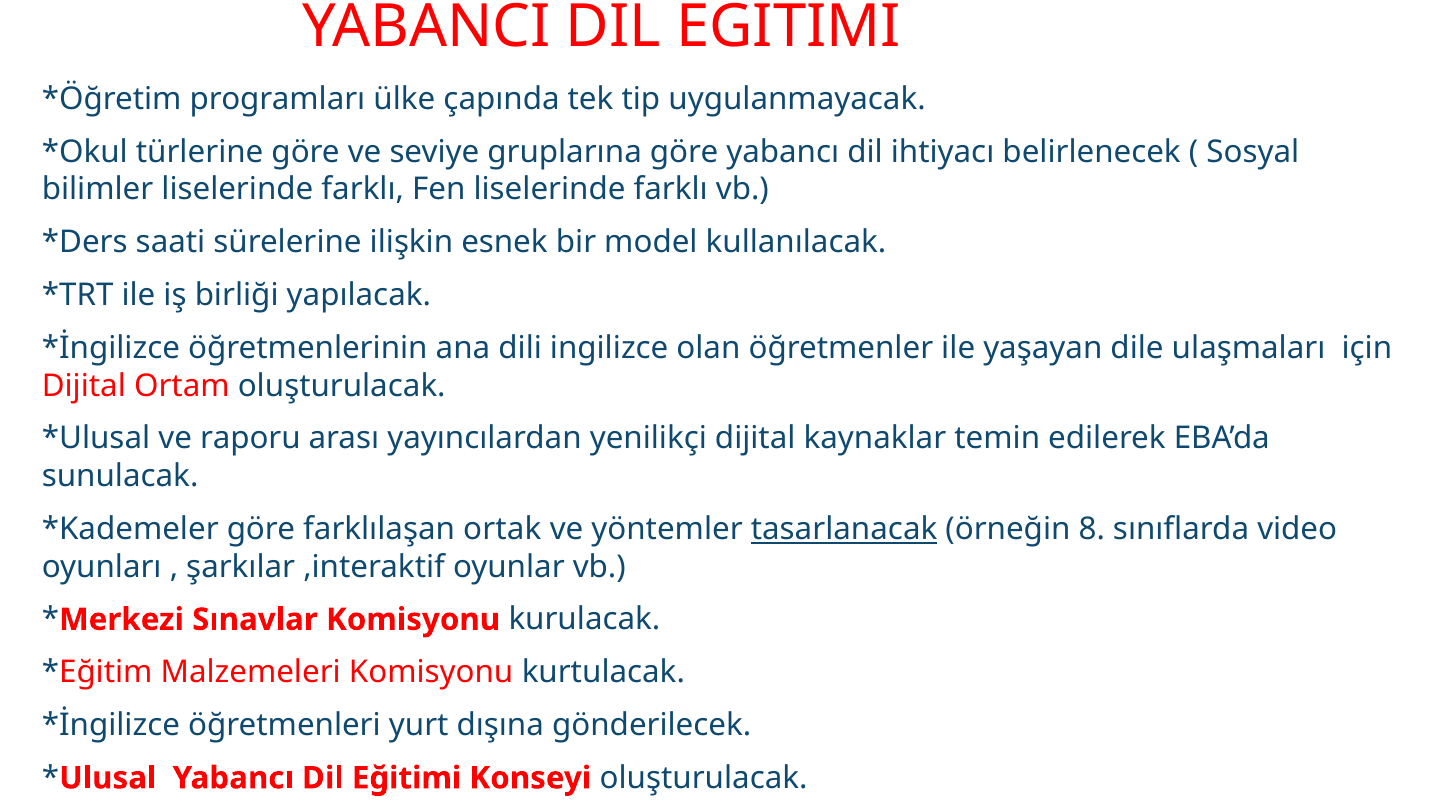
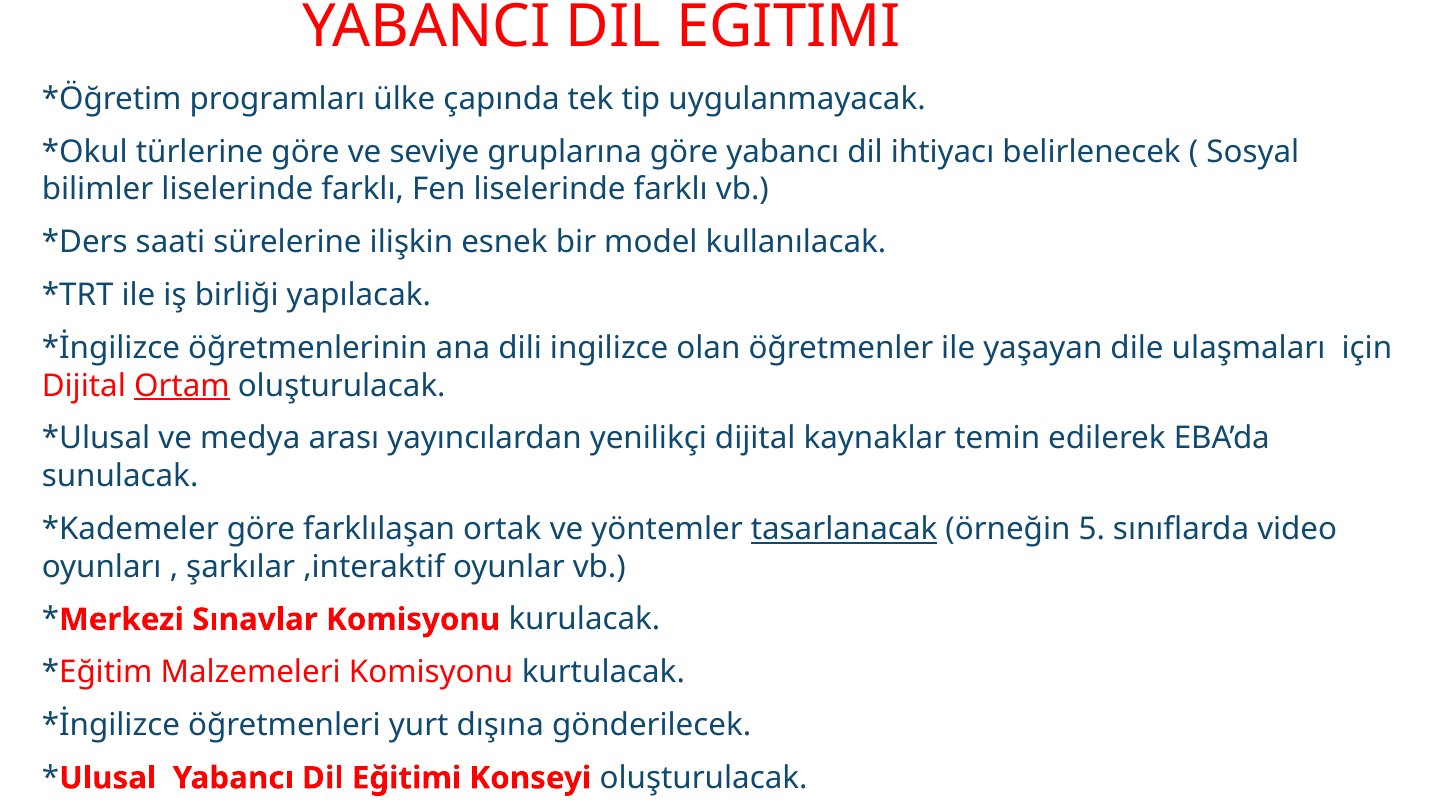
Ortam underline: none -> present (182, 386)
raporu: raporu -> medya (250, 439)
8: 8 -> 5 (1092, 529)
